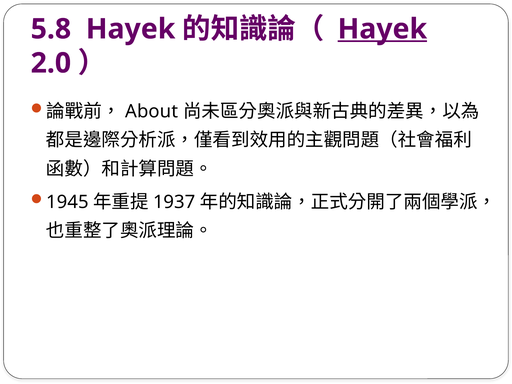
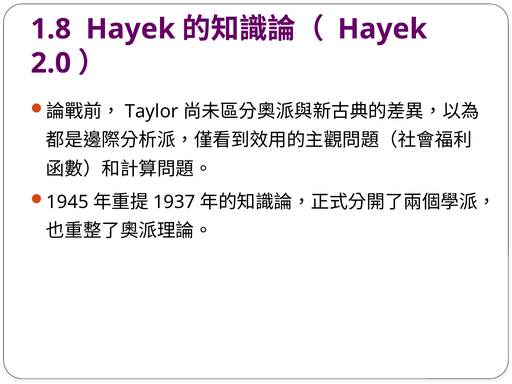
5.8: 5.8 -> 1.8 (51, 29)
Hayek underline: present -> none (382, 29)
About: About -> Taylor (152, 111)
